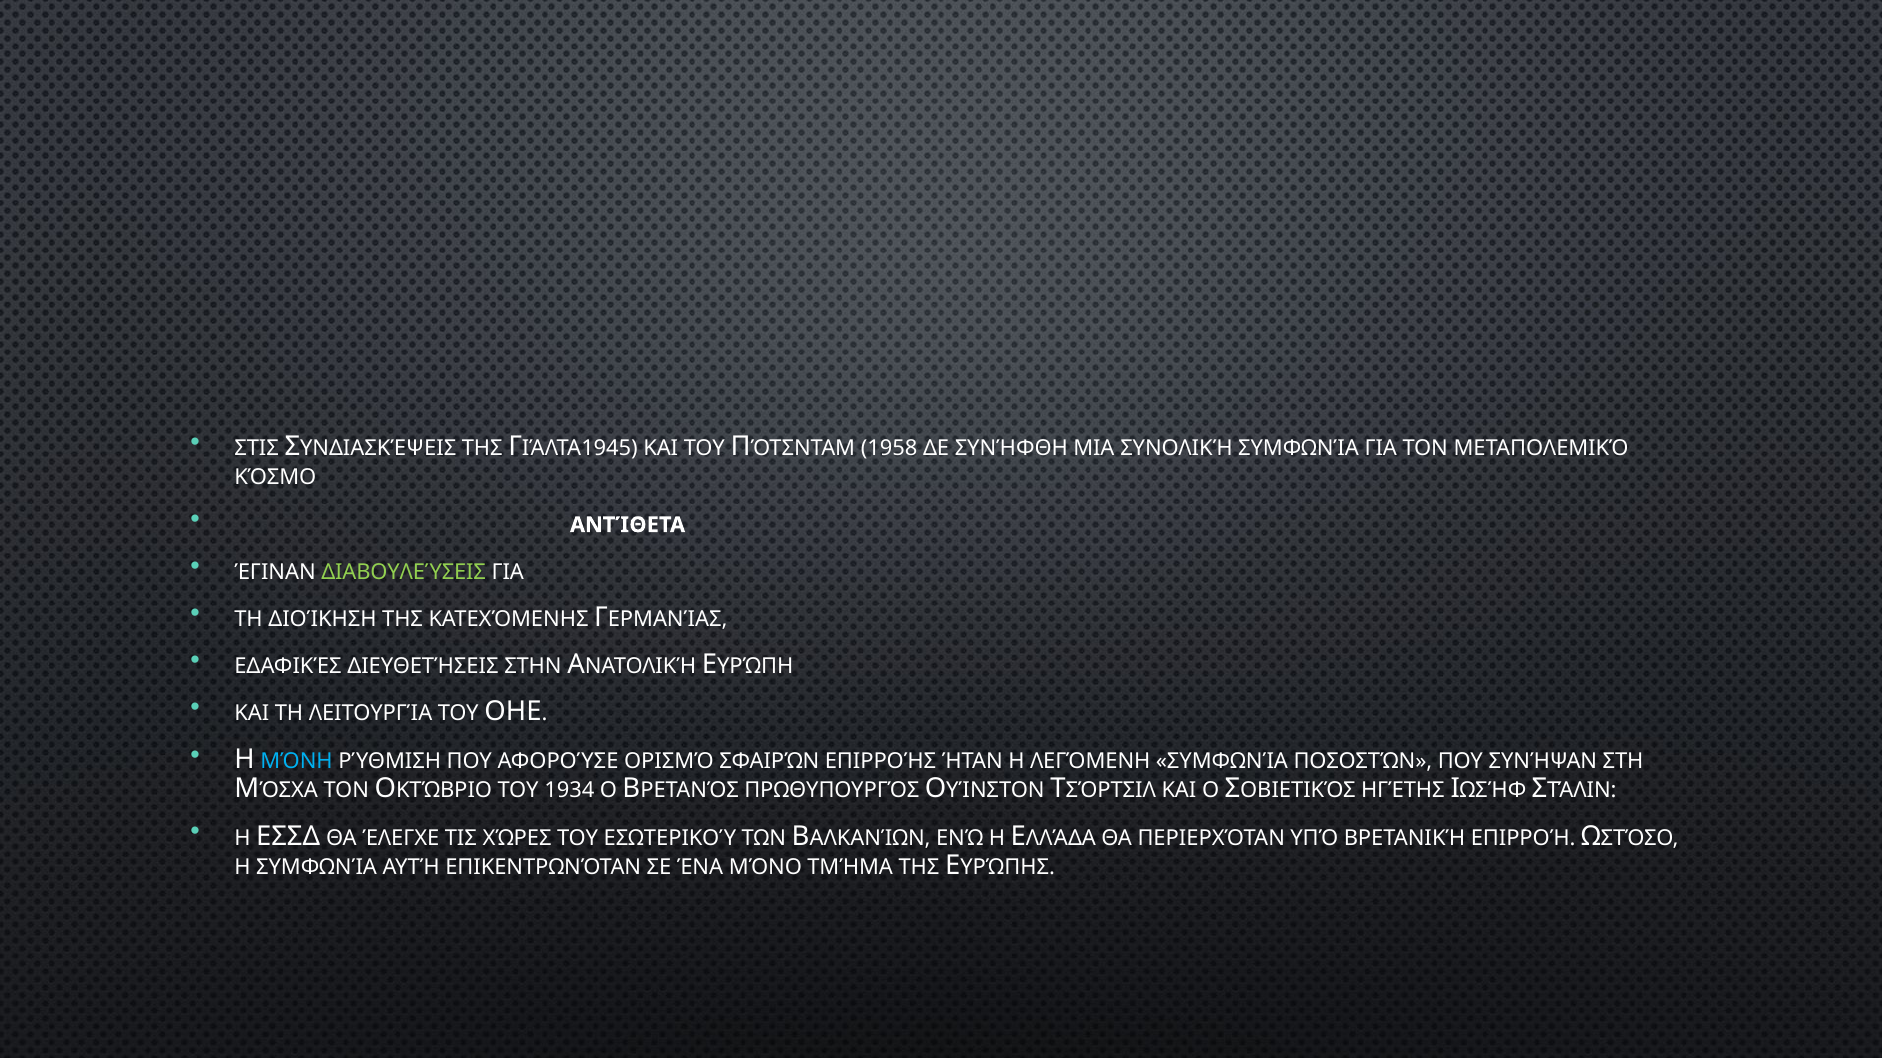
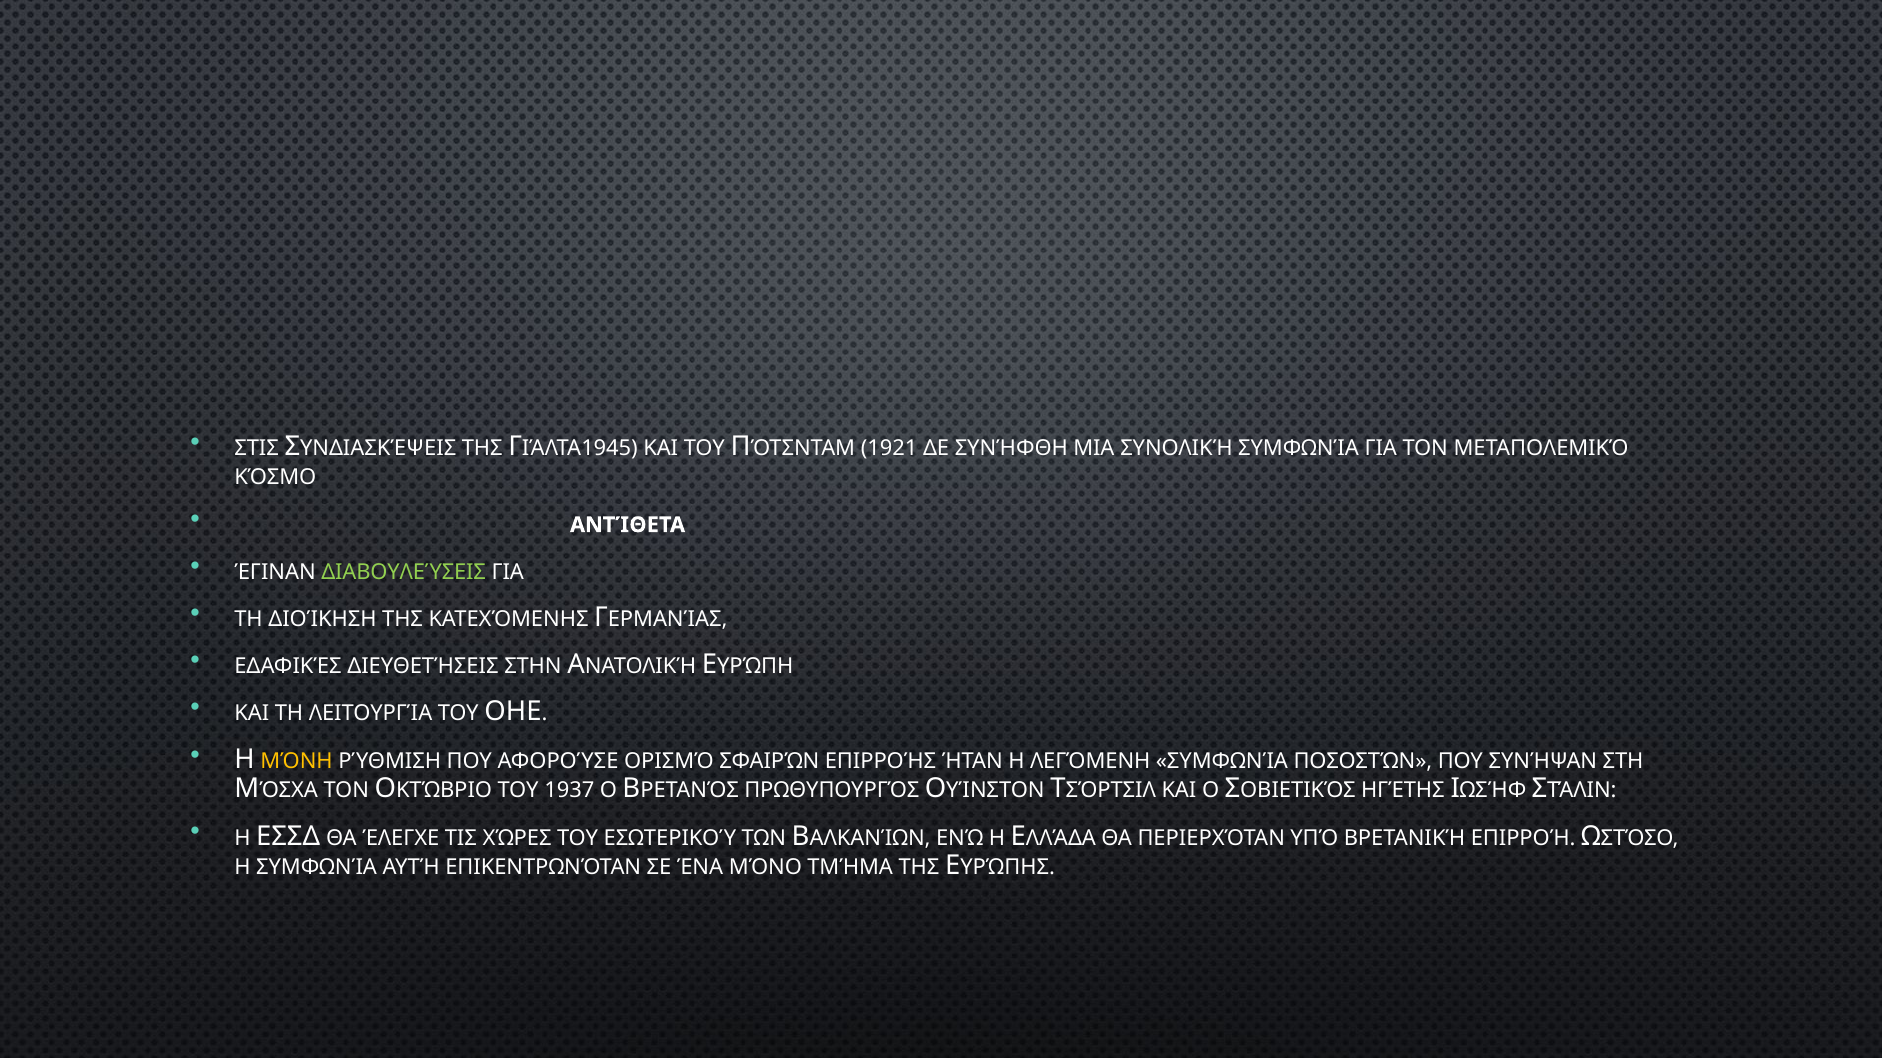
1958: 1958 -> 1921 (889, 448)
ΜΌΝΗ colour: light blue -> yellow (297, 761)
1934: 1934 -> 1937 (569, 791)
